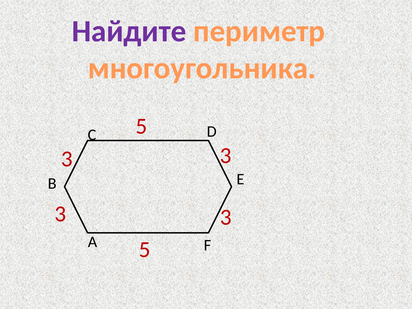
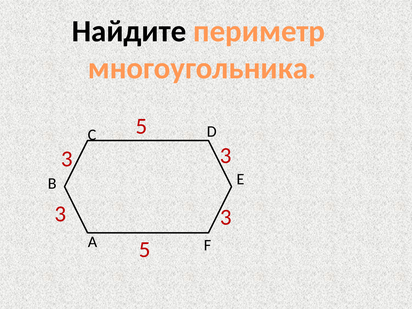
Найдите colour: purple -> black (129, 31)
